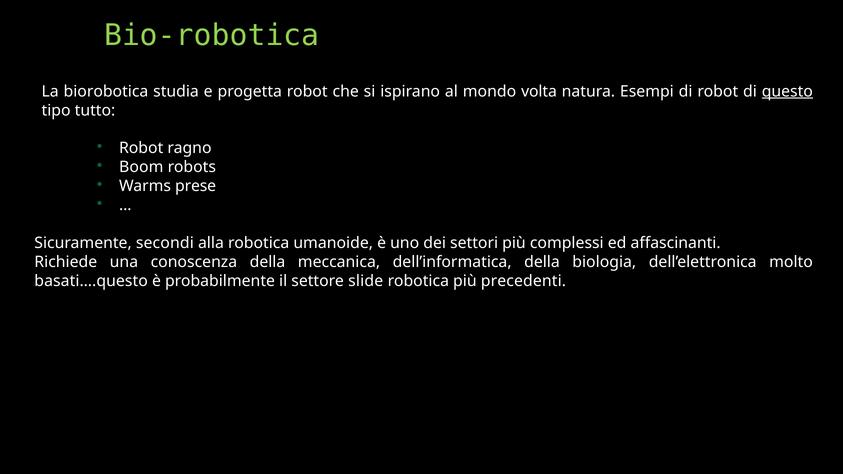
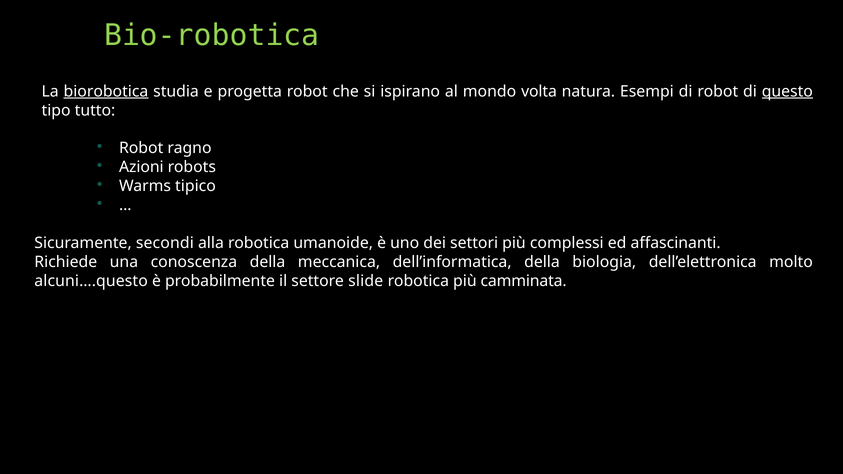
biorobotica underline: none -> present (106, 91)
Boom: Boom -> Azioni (141, 167)
prese: prese -> tipico (195, 186)
basati….questo: basati….questo -> alcuni….questo (91, 281)
precedenti: precedenti -> camminata (524, 281)
